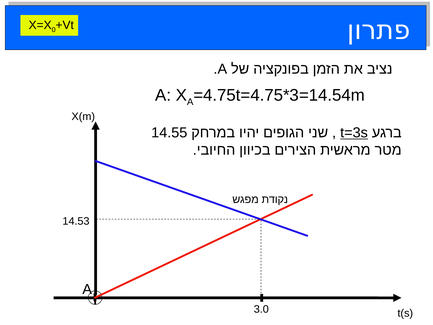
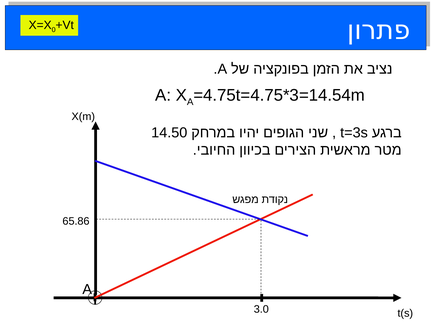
14.55: 14.55 -> 14.50 (169, 133)
t=3s underline: present -> none (354, 133)
14.53: 14.53 -> 65.86 (76, 221)
